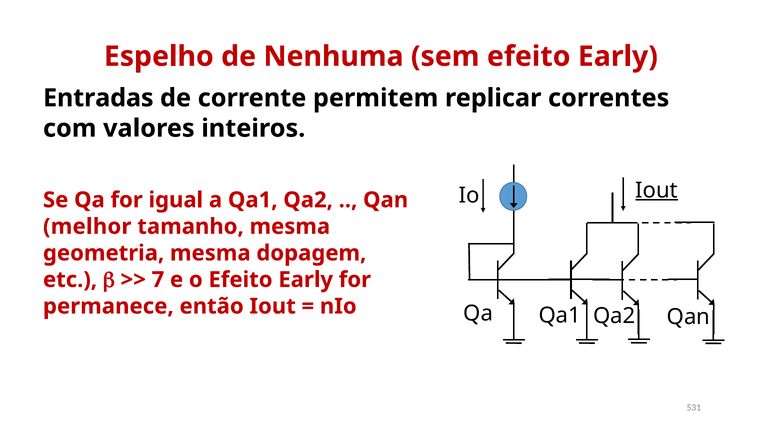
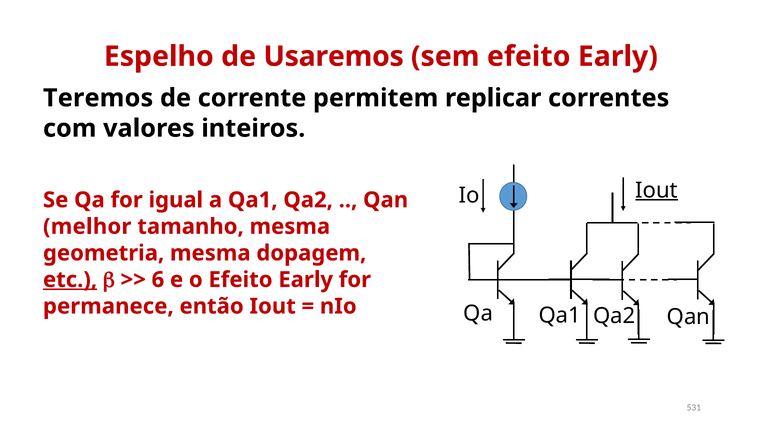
Nenhuma: Nenhuma -> Usaremos (334, 56)
Entradas: Entradas -> Teremos (98, 98)
etc underline: none -> present (70, 280)
7: 7 -> 6 (158, 280)
